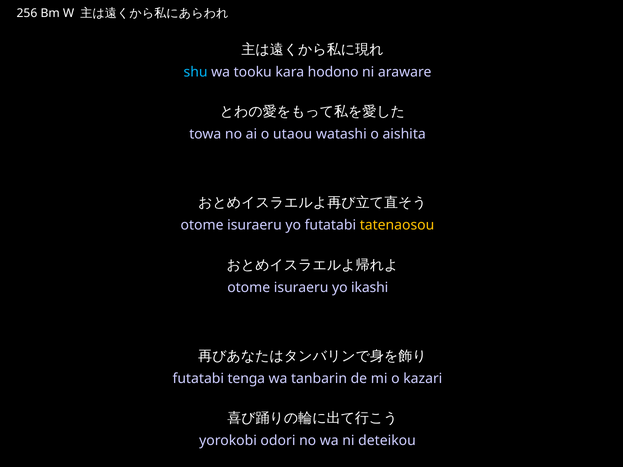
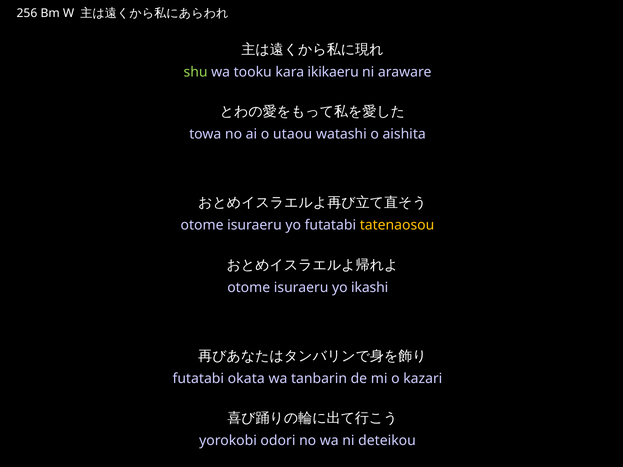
shu colour: light blue -> light green (196, 72)
hodono: hodono -> ikikaeru (333, 72)
tenga: tenga -> okata (246, 379)
